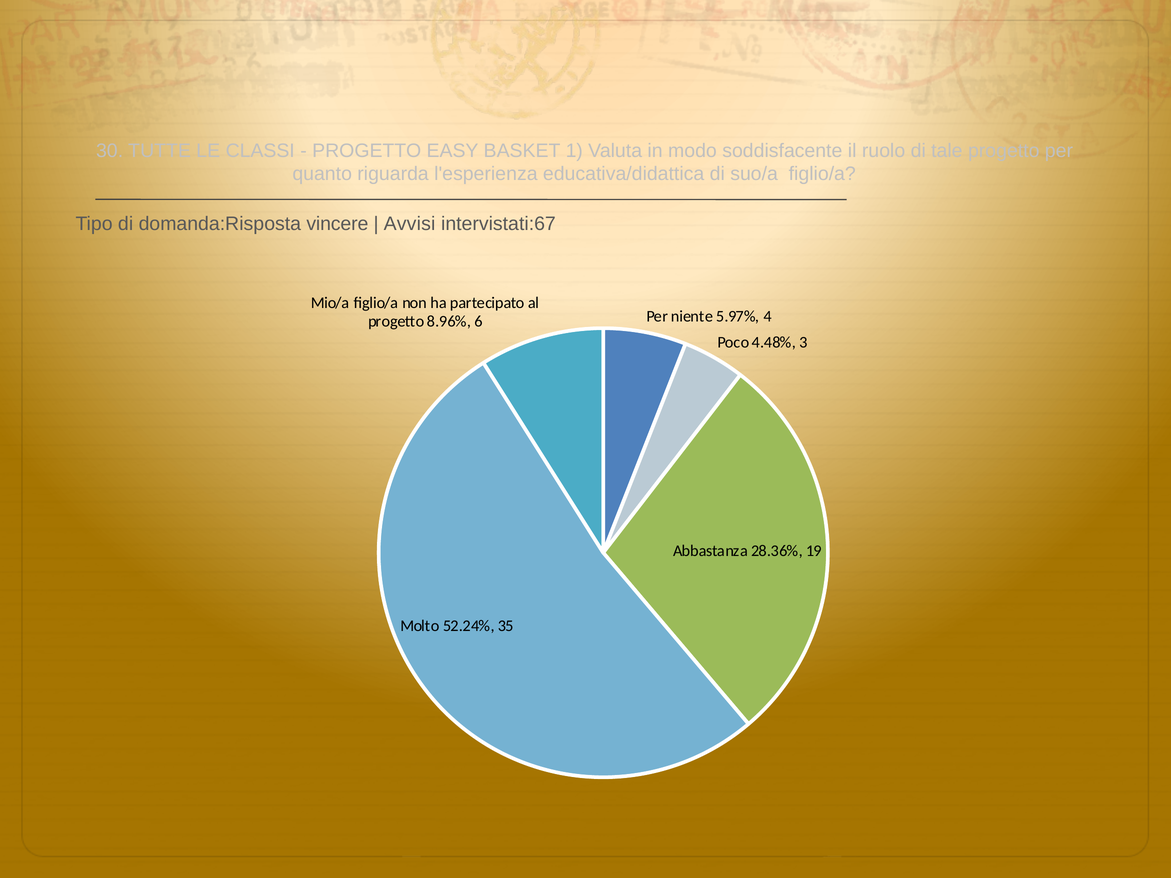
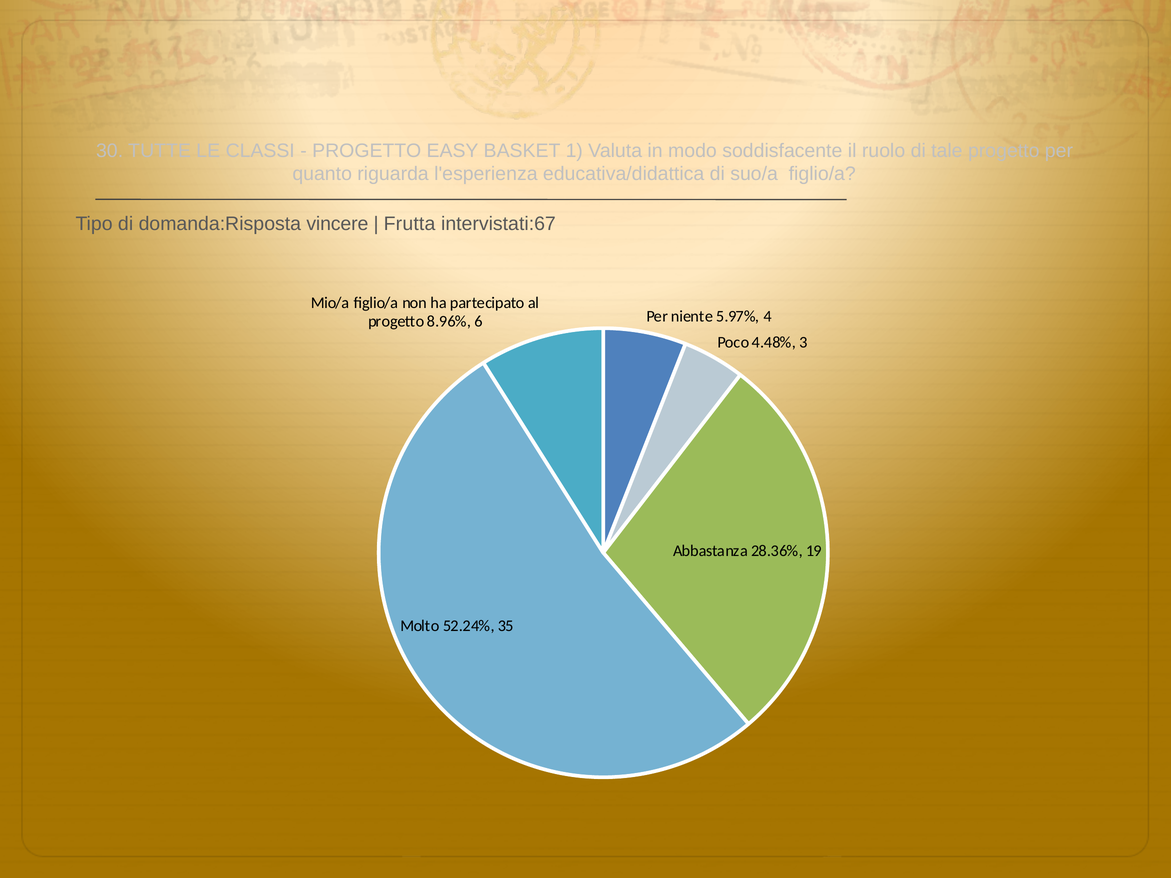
Avvisi: Avvisi -> Frutta (410, 224)
